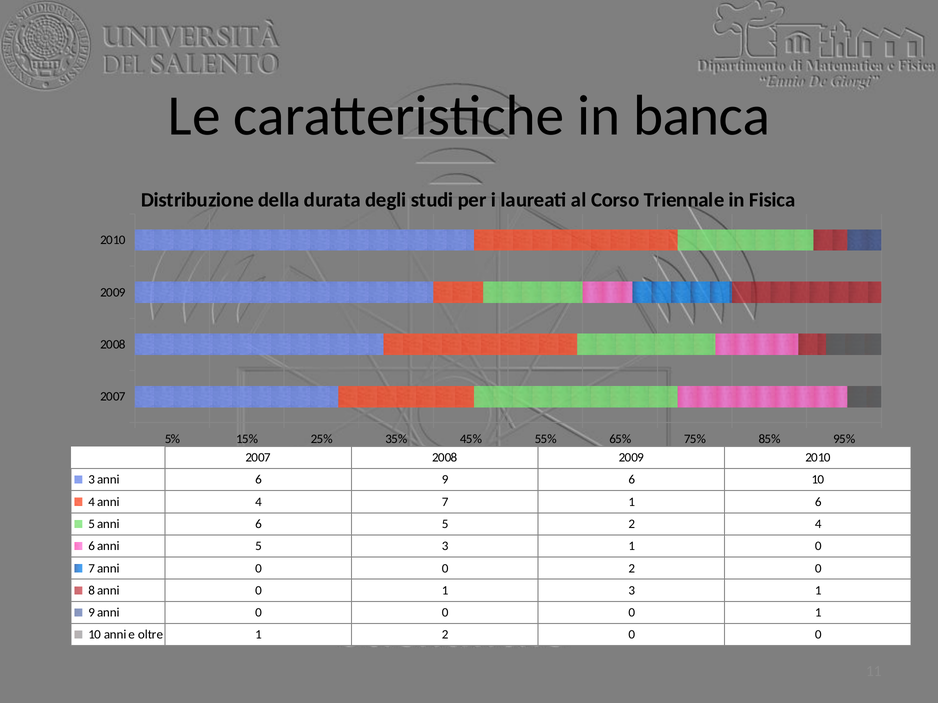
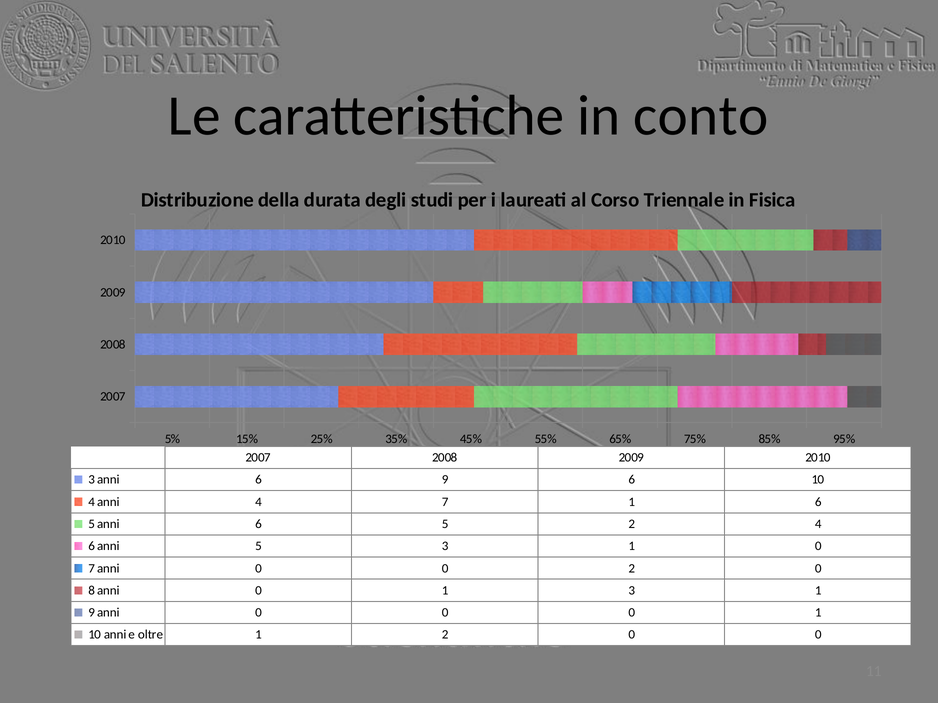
banca: banca -> conto (701, 116)
